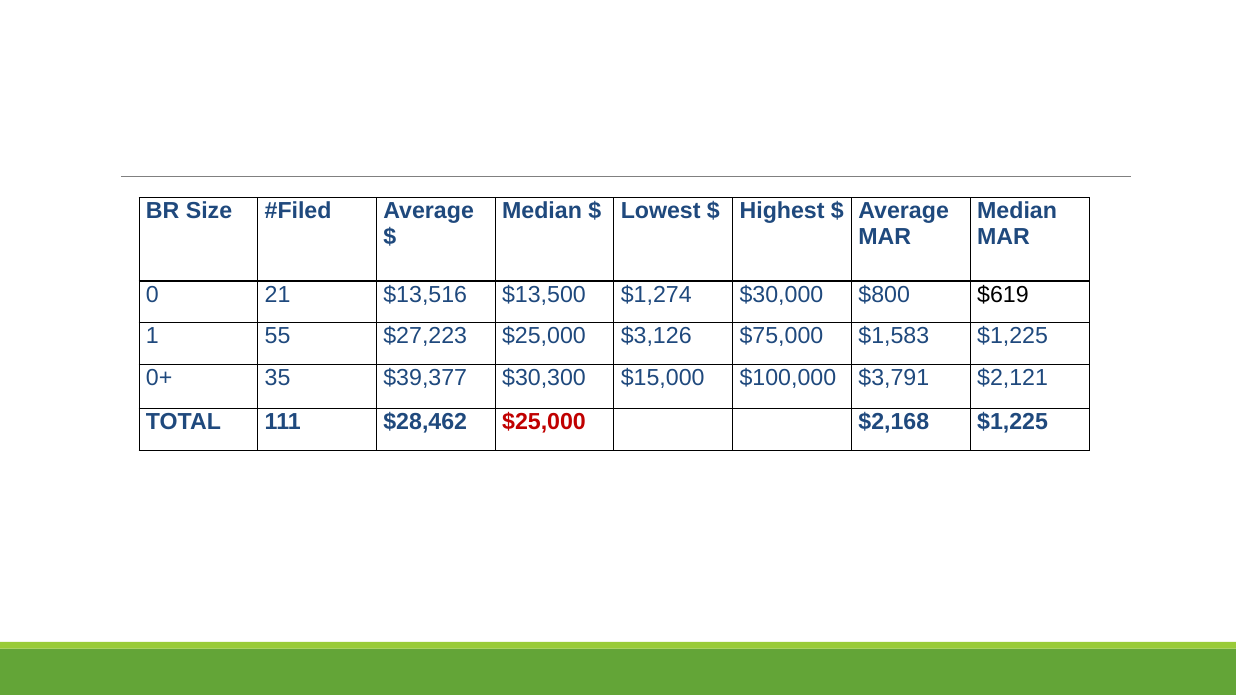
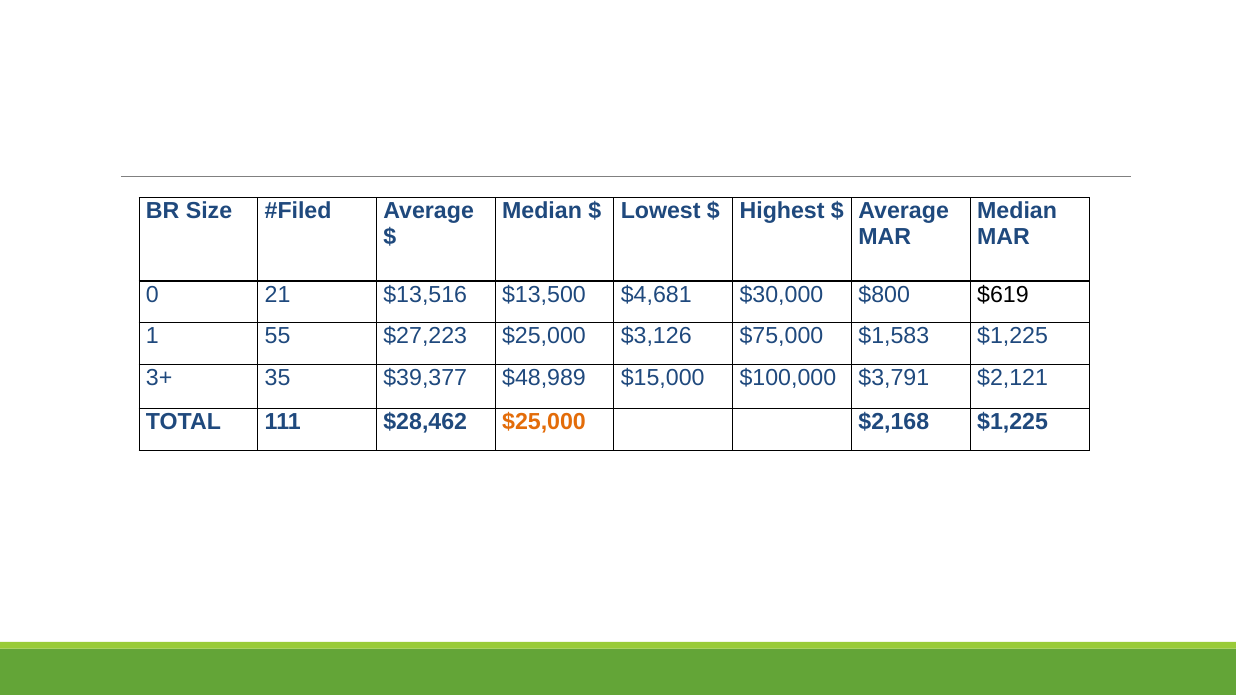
$1,274: $1,274 -> $4,681 (656, 294)
0+: 0+ -> 3+ (159, 378)
$30,300: $30,300 -> $48,989 (544, 378)
$25,000 colour: red -> orange (544, 422)
